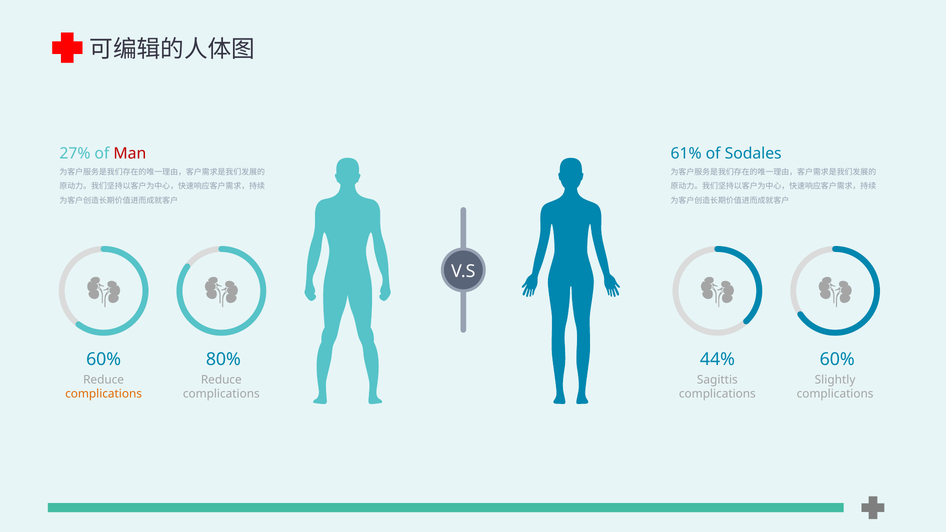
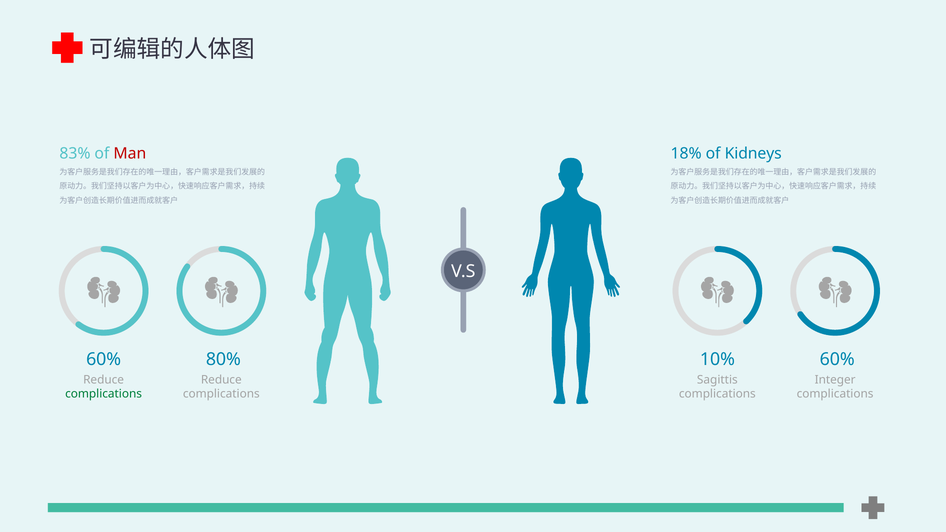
27%: 27% -> 83% (75, 154)
61%: 61% -> 18% (686, 154)
Sodales: Sodales -> Kidneys (753, 154)
44%: 44% -> 10% (717, 359)
Slightly: Slightly -> Integer (835, 380)
complications colour: orange -> green (104, 394)
